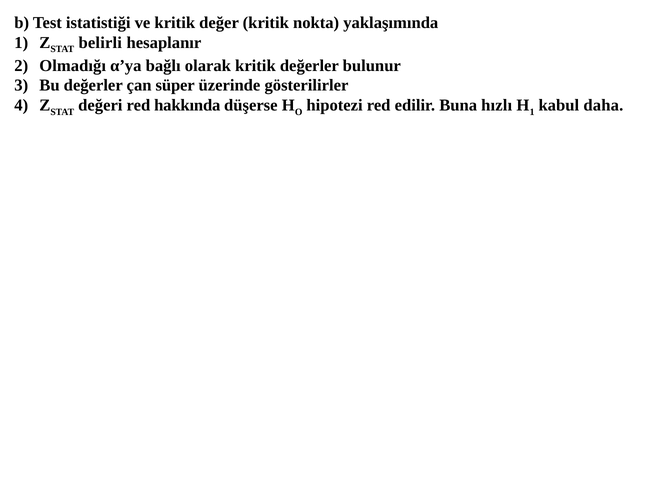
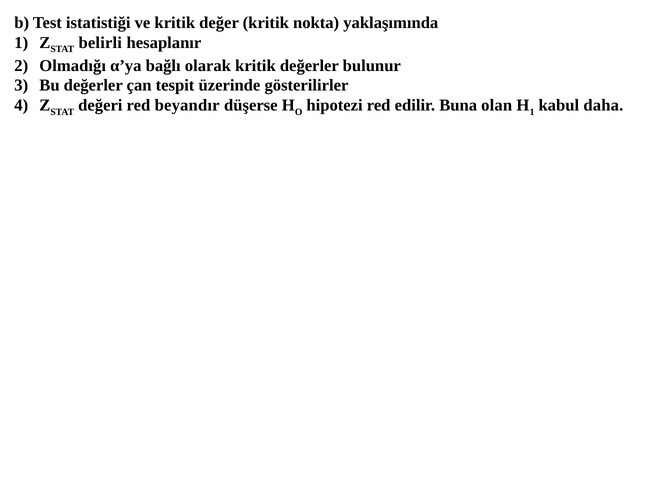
süper: süper -> tespit (175, 85)
hakkında: hakkında -> beyandır (187, 105)
hızlı: hızlı -> olan (497, 105)
